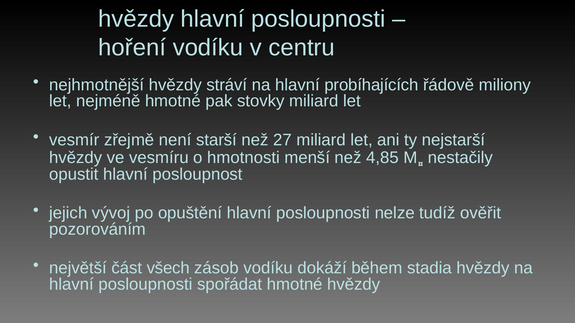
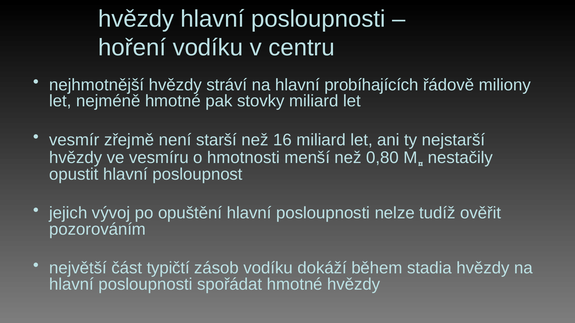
27: 27 -> 16 (283, 140)
4,85: 4,85 -> 0,80 (383, 158)
všech: všech -> typičtí (168, 268)
